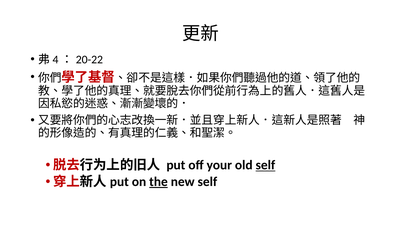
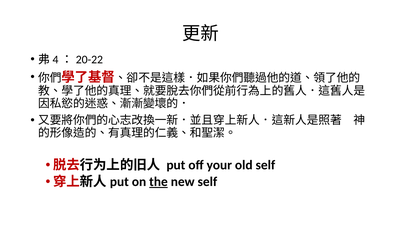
self underline: present -> none (265, 165)
